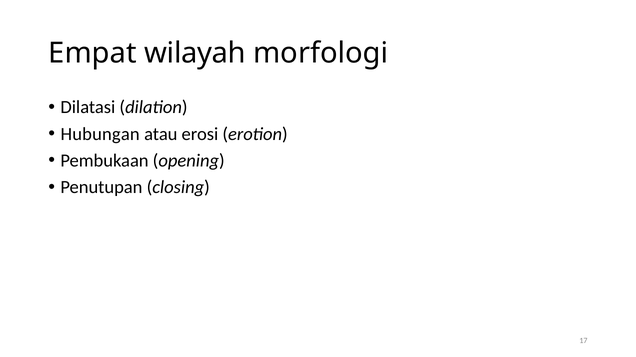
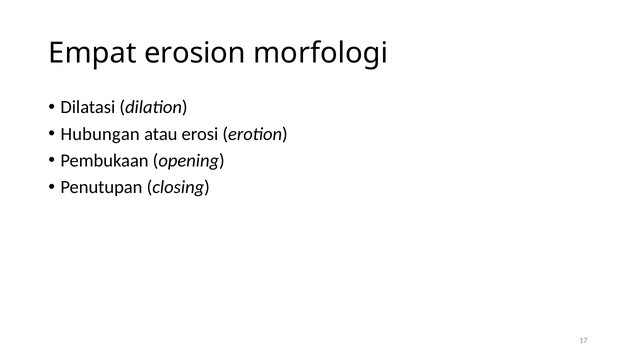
wilayah: wilayah -> erosion (195, 53)
